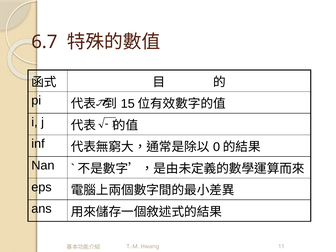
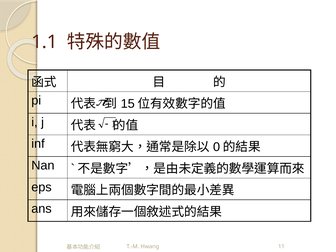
6.7: 6.7 -> 1.1 (44, 42)
